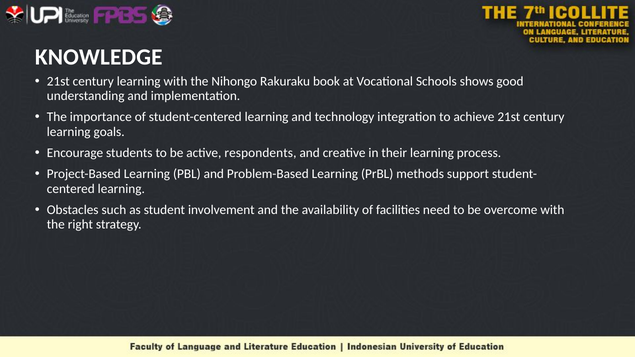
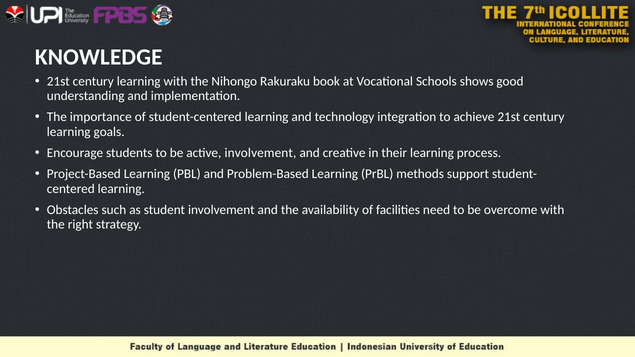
active respondents: respondents -> involvement (260, 153)
